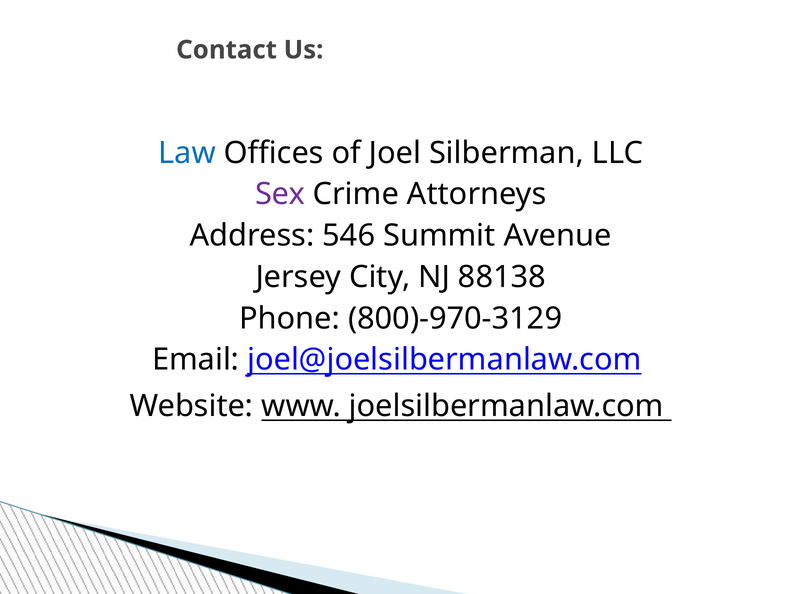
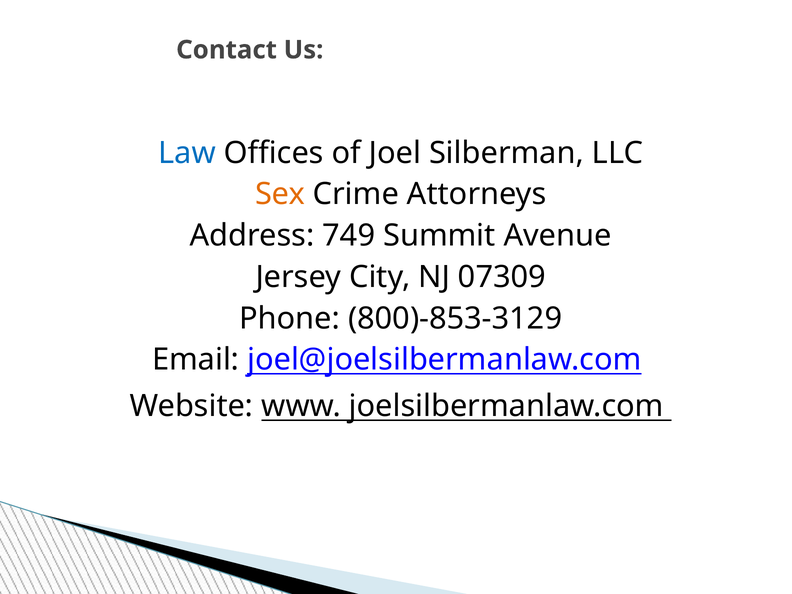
Sex colour: purple -> orange (280, 194)
546: 546 -> 749 (349, 236)
88138: 88138 -> 07309 (502, 277)
800)-970-3129: 800)-970-3129 -> 800)-853-3129 (455, 318)
